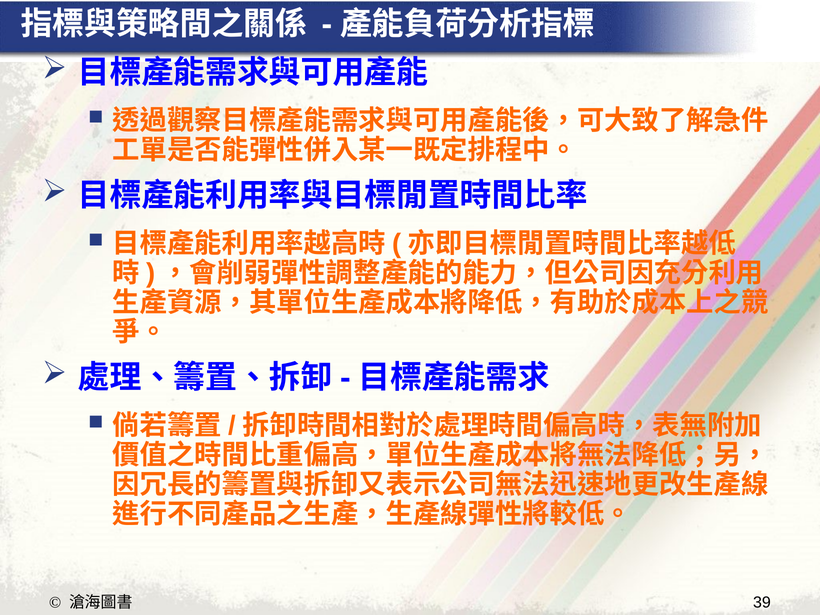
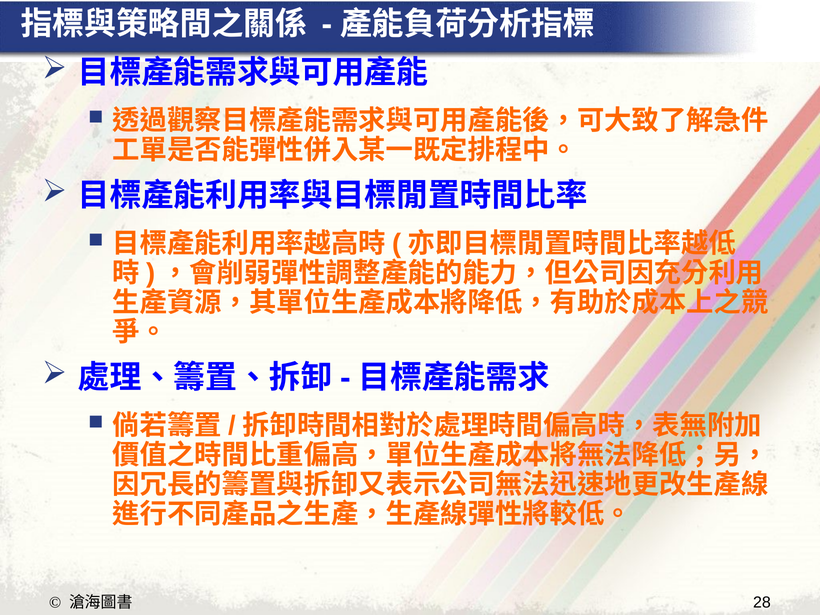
39: 39 -> 28 (762, 602)
